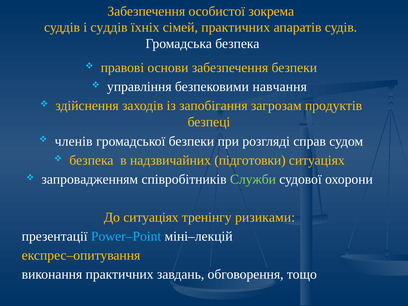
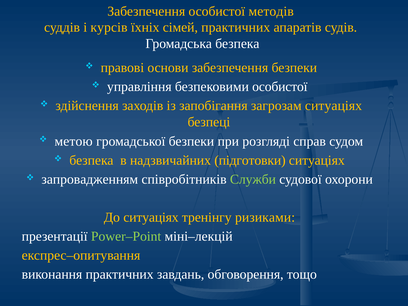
зокрема: зокрема -> методів (271, 11)
і суддів: суддів -> курсів (109, 28)
безпековими навчання: навчання -> особистої (280, 87)
загрозам продуктів: продуктів -> ситуаціях (333, 106)
членів: членів -> метою (74, 141)
Power–Point colour: light blue -> light green (126, 236)
